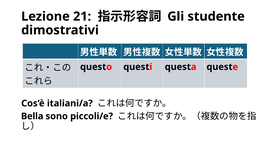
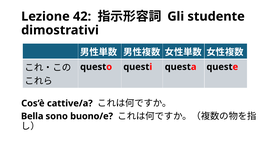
21: 21 -> 42 (82, 16)
italiani/a: italiani/a -> cattive/a (70, 104)
piccoli/e: piccoli/e -> buono/e (92, 116)
